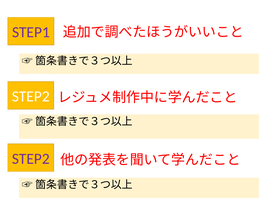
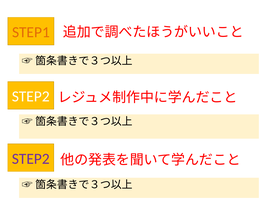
STEP1 colour: purple -> orange (31, 32)
